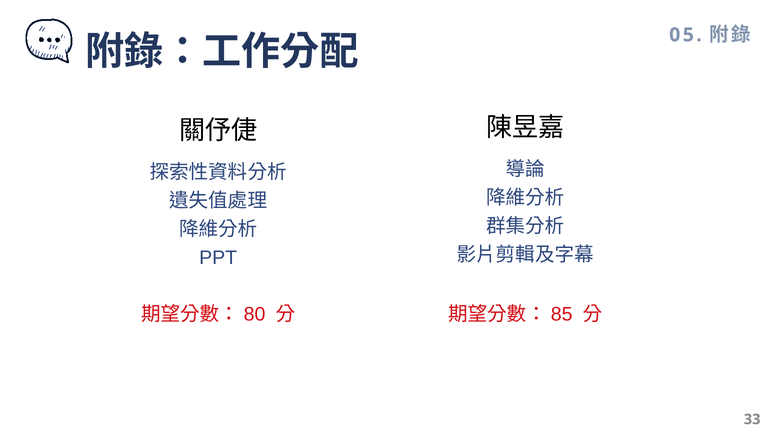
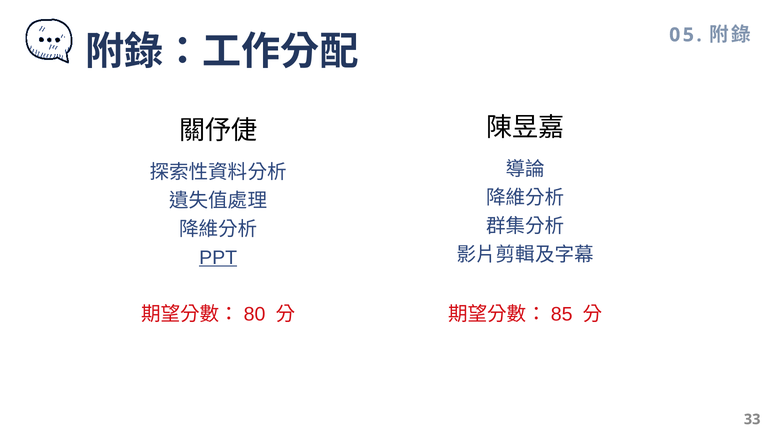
PPT underline: none -> present (218, 257)
